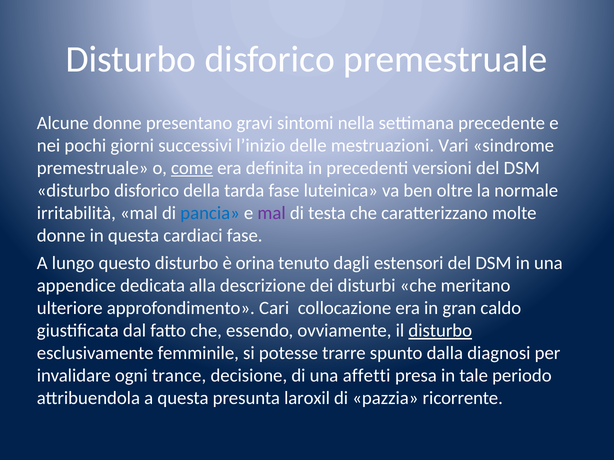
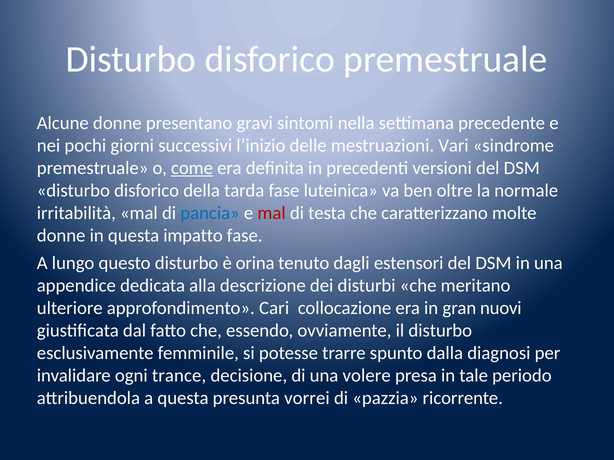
mal colour: purple -> red (272, 213)
cardiaci: cardiaci -> impatto (193, 236)
caldo: caldo -> nuovi (501, 309)
disturbo underline: present -> none (440, 331)
affetti: affetti -> volere (367, 376)
laroxil: laroxil -> vorrei (307, 399)
